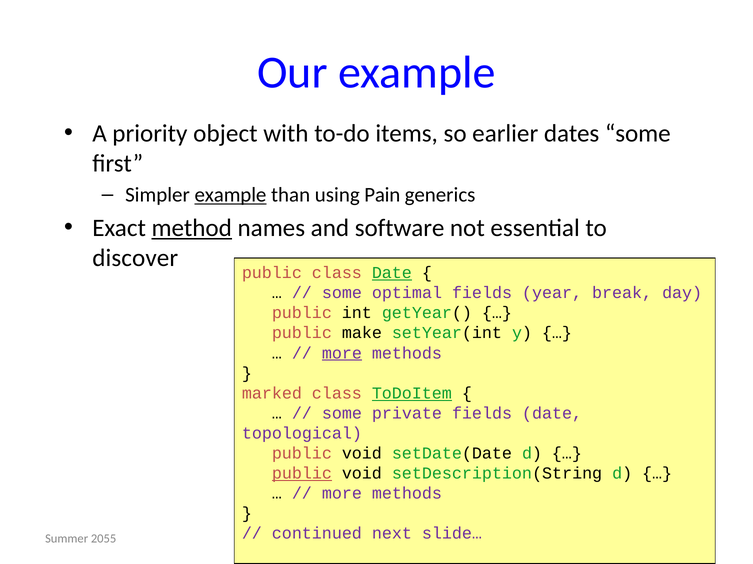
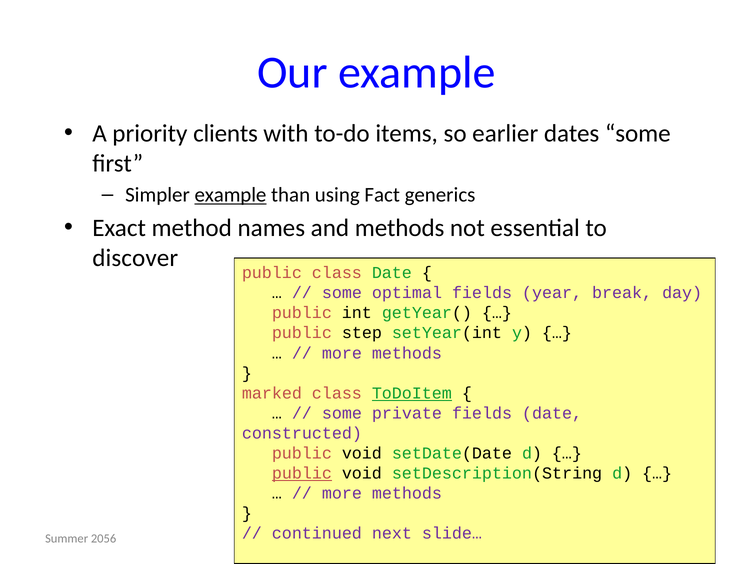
object: object -> clients (226, 134)
Pain: Pain -> Fact (382, 195)
method underline: present -> none (192, 228)
and software: software -> methods (400, 228)
Date underline: present -> none (392, 273)
make: make -> step (362, 333)
more underline: present -> none (342, 353)
topological: topological -> constructed (302, 434)
2055: 2055 -> 2056 (104, 539)
